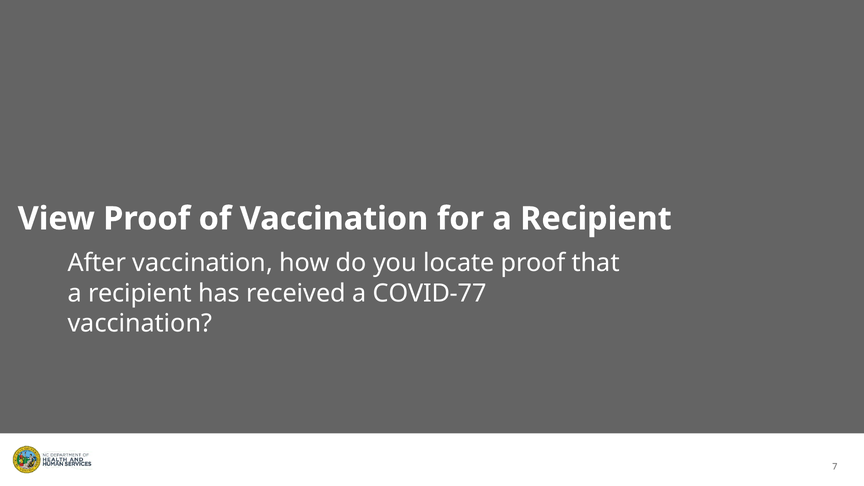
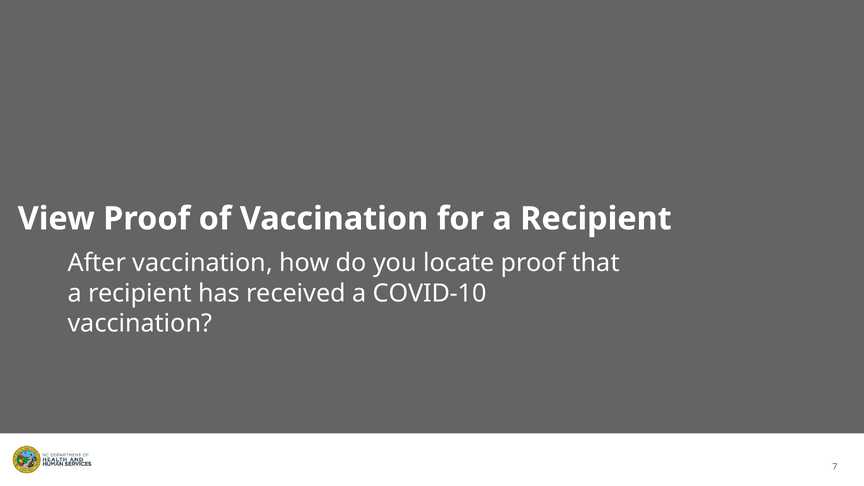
COVID-77: COVID-77 -> COVID-10 (430, 293)
